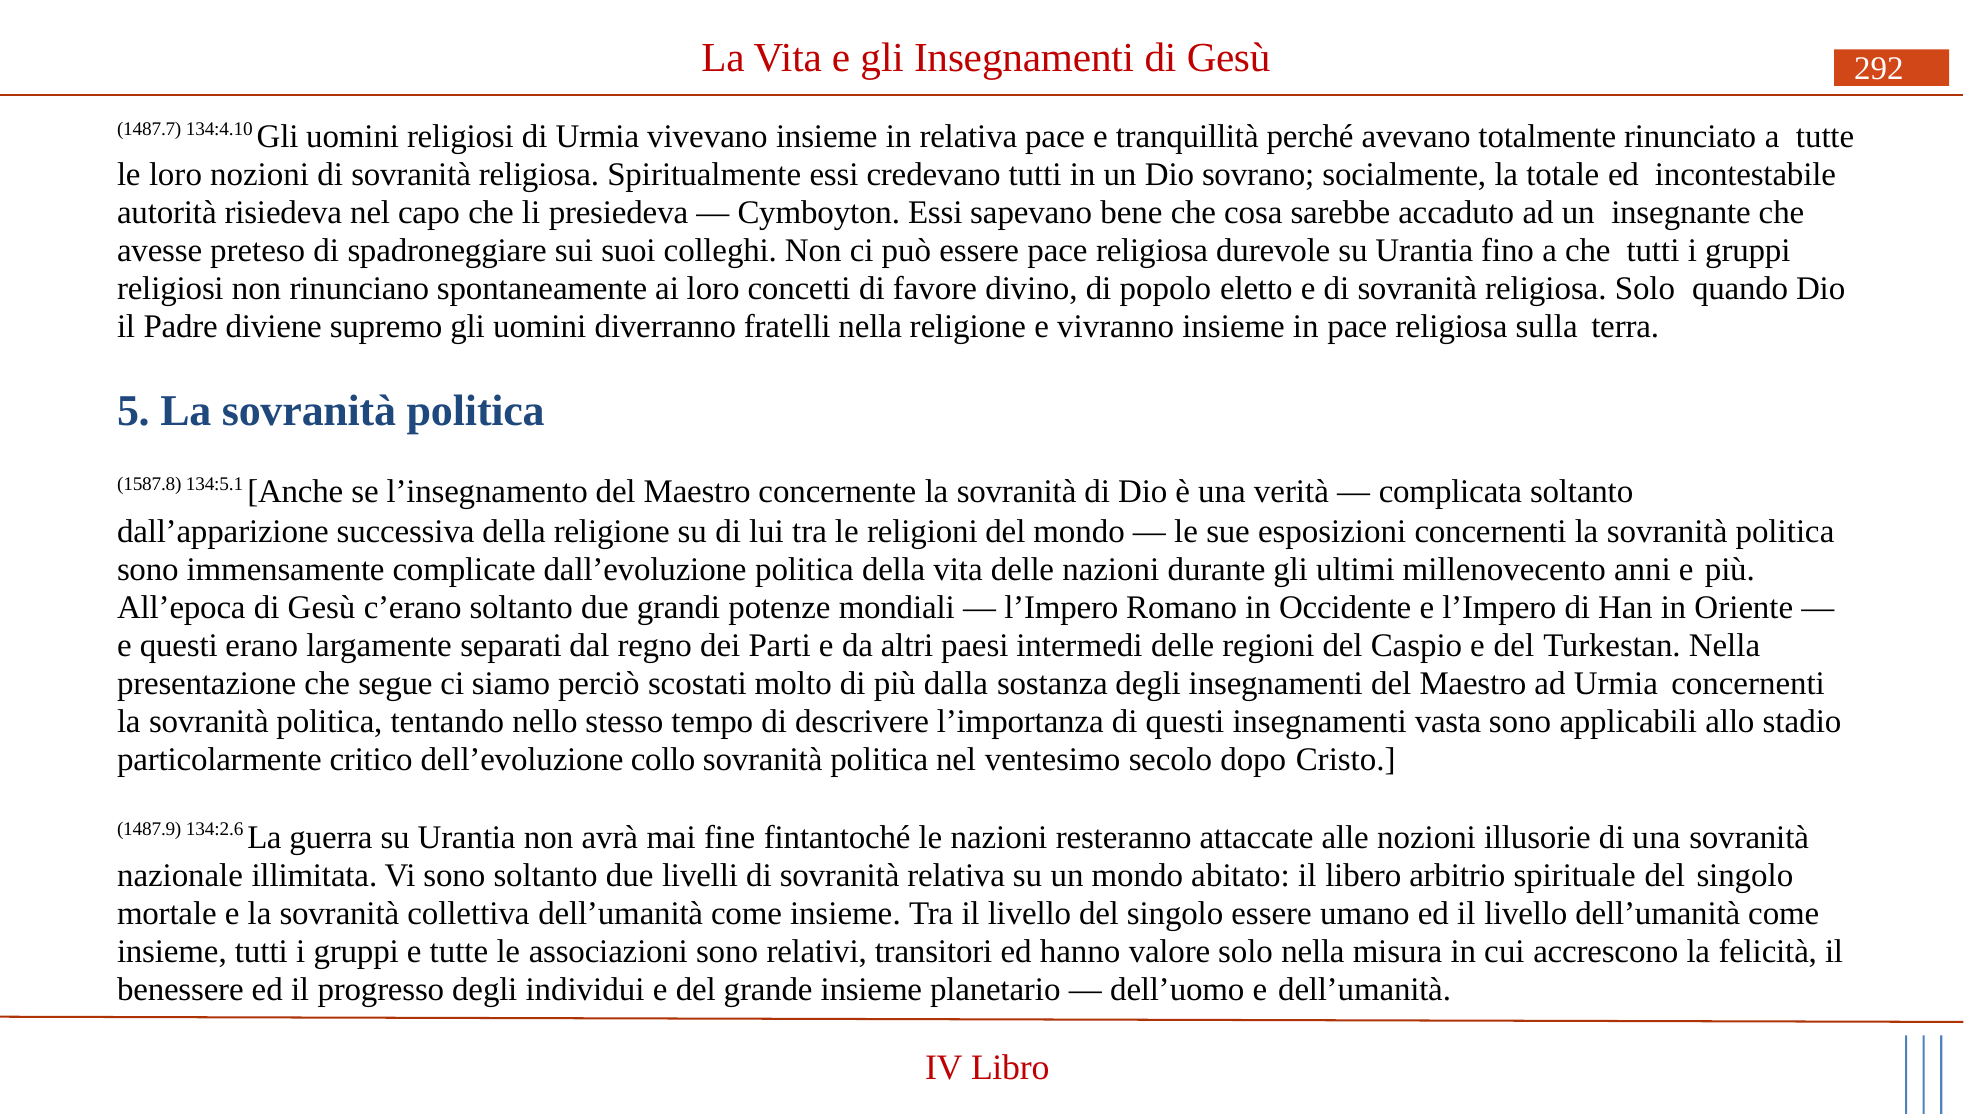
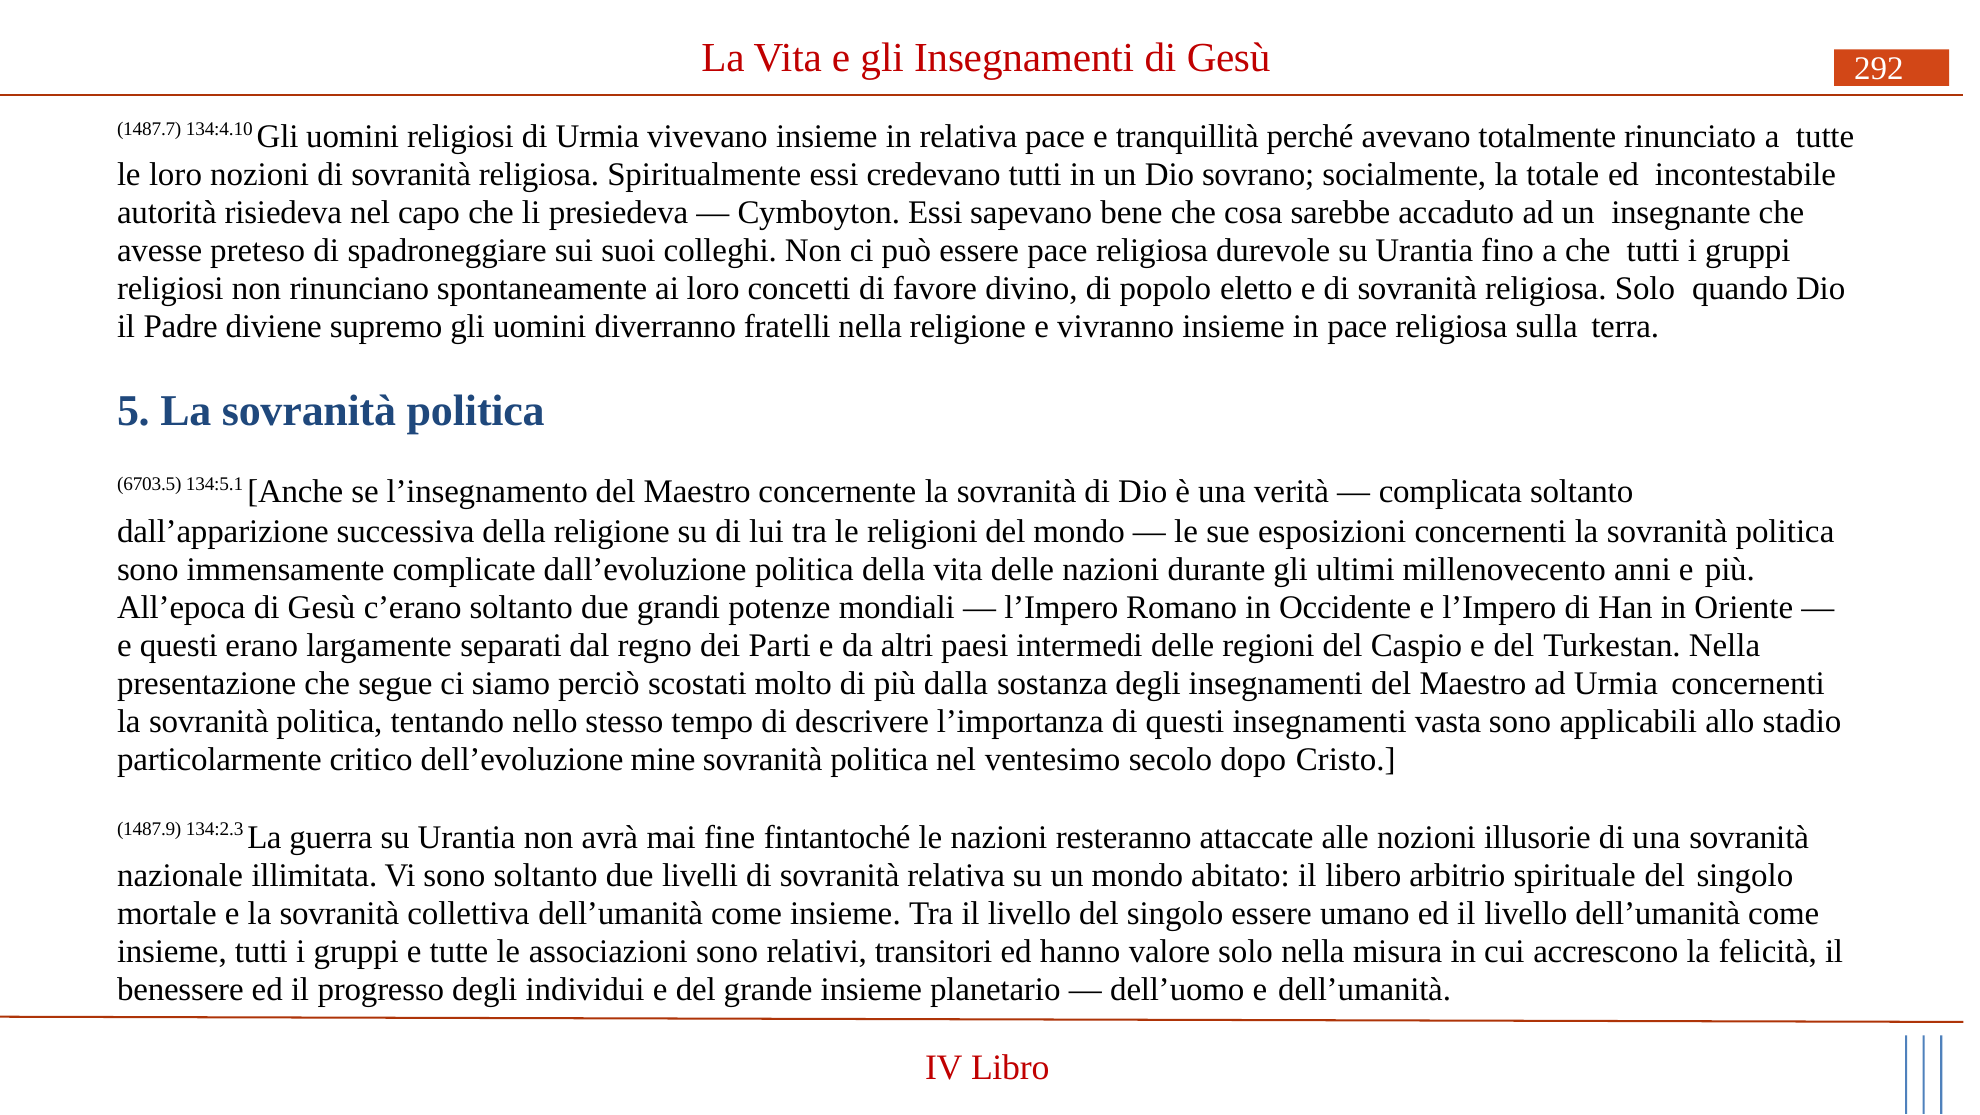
1587.8: 1587.8 -> 6703.5 (149, 484)
collo: collo -> mine (663, 760)
134:2.6: 134:2.6 -> 134:2.3 (215, 830)
